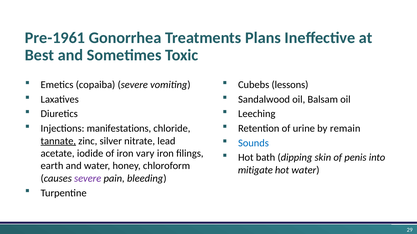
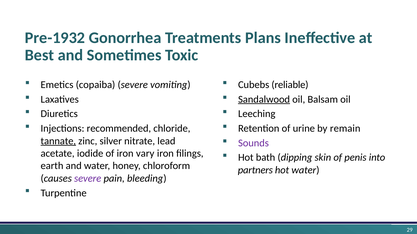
Pre-1961: Pre-1961 -> Pre-1932 (55, 38)
lessons: lessons -> reliable (290, 85)
Sandalwood underline: none -> present (264, 100)
manifestations: manifestations -> recommended (119, 129)
Sounds colour: blue -> purple (253, 143)
mitigate: mitigate -> partners (255, 170)
